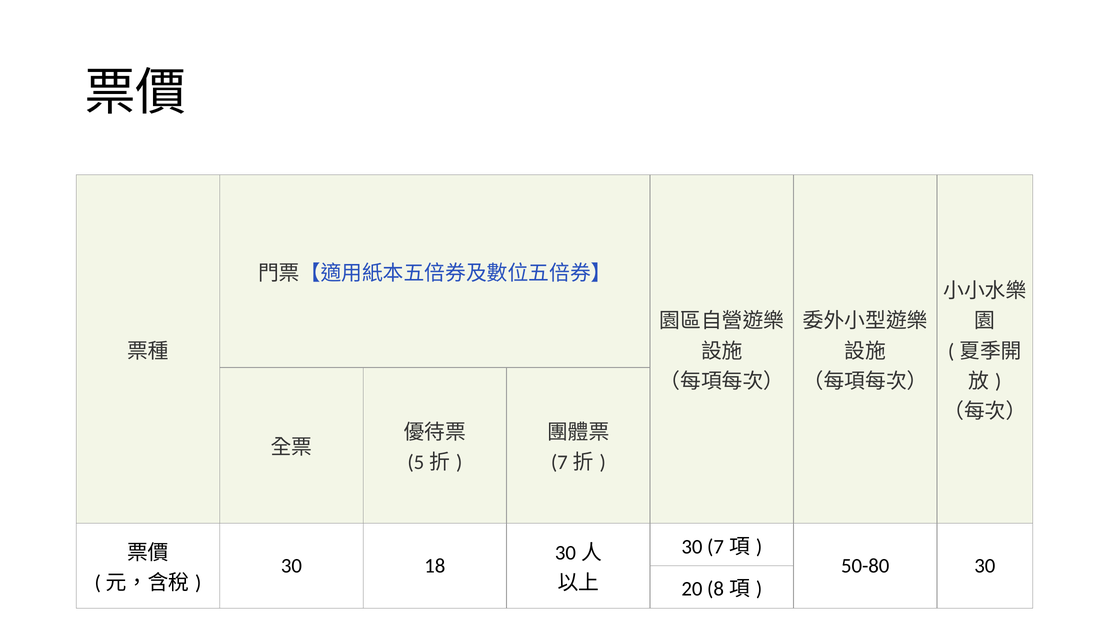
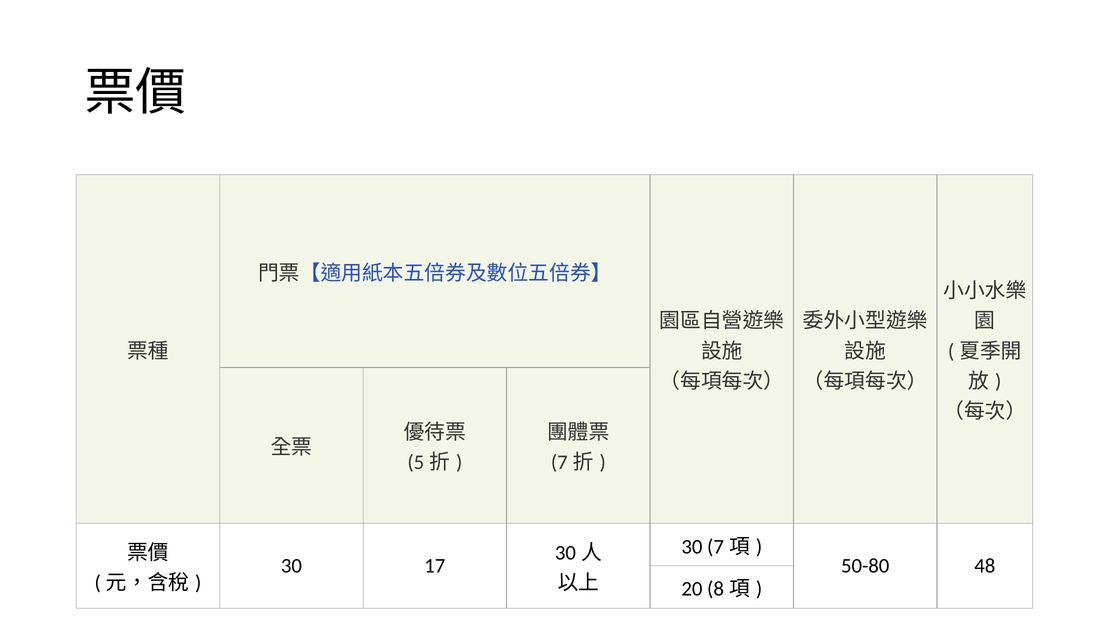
18: 18 -> 17 (435, 566)
50-80 30: 30 -> 48 (985, 566)
